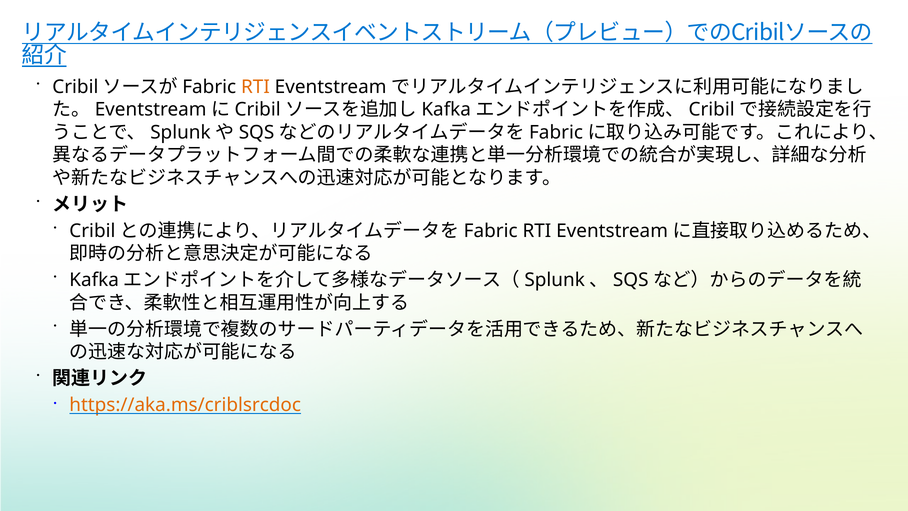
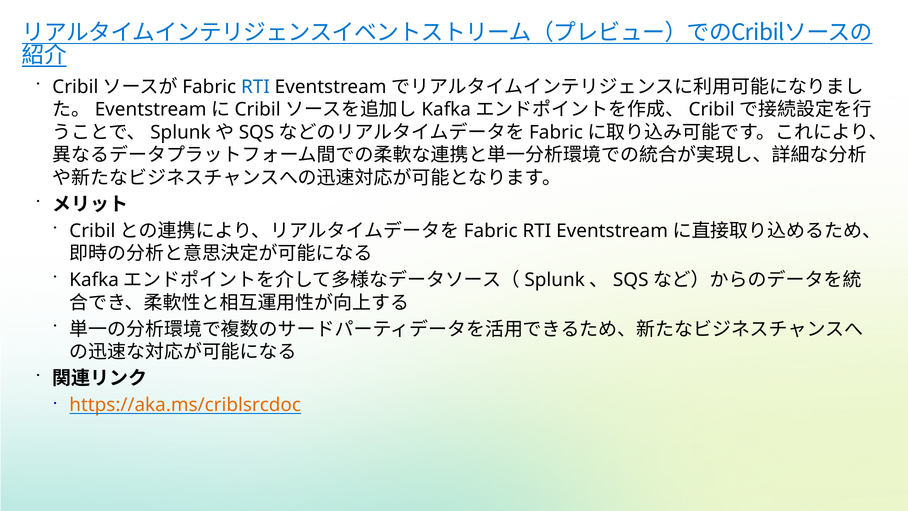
RTI colour: orange -> blue (255, 87)
